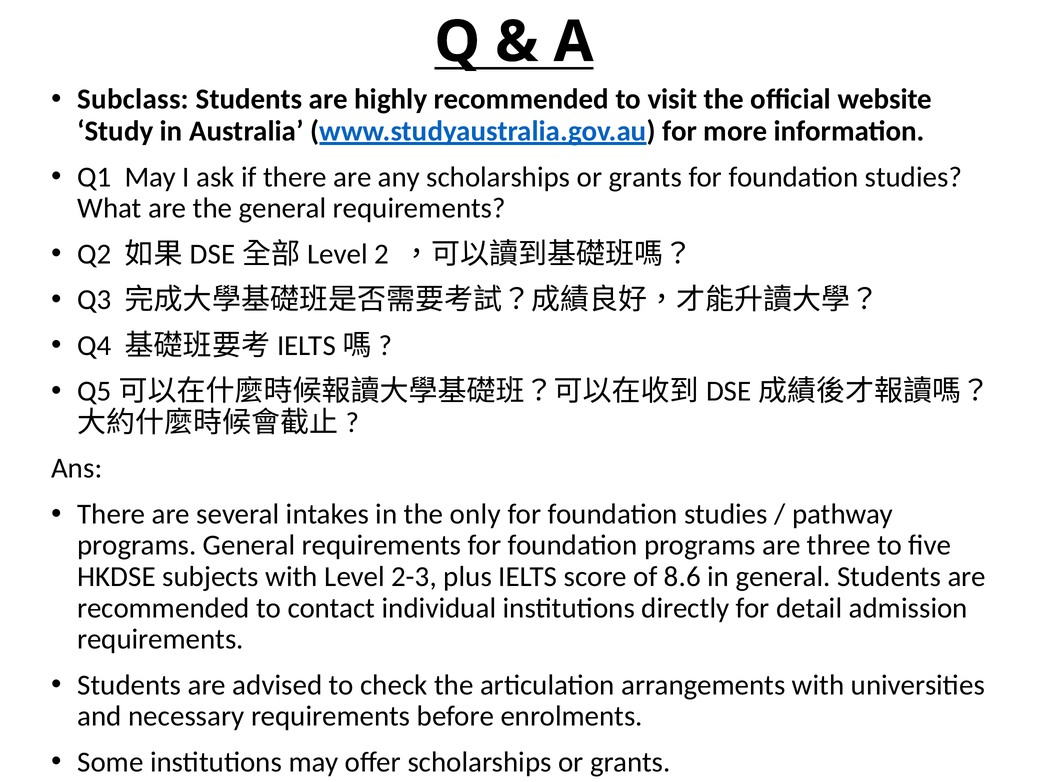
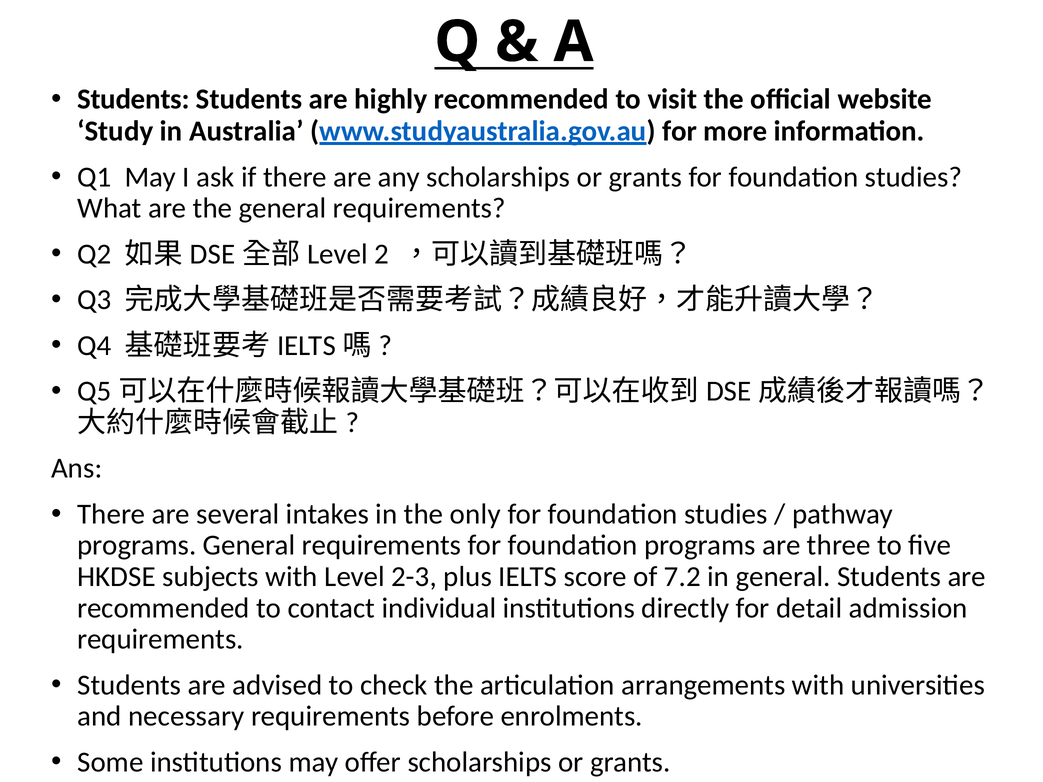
Subclass: Subclass -> Students (133, 99)
8.6: 8.6 -> 7.2 (682, 577)
